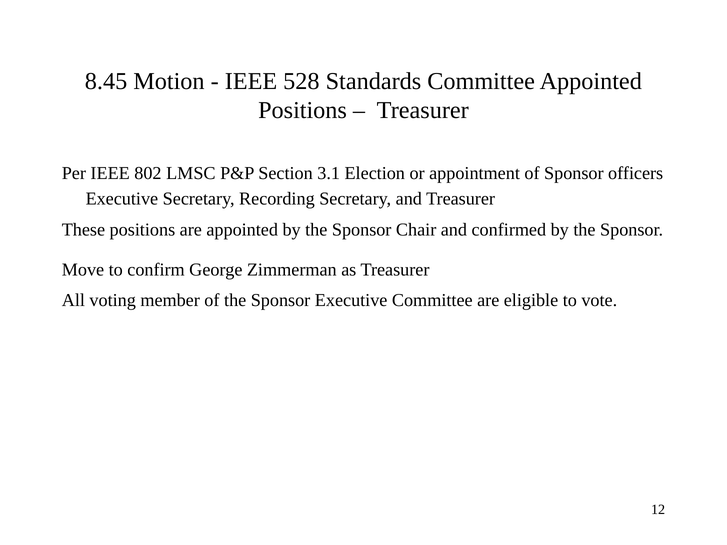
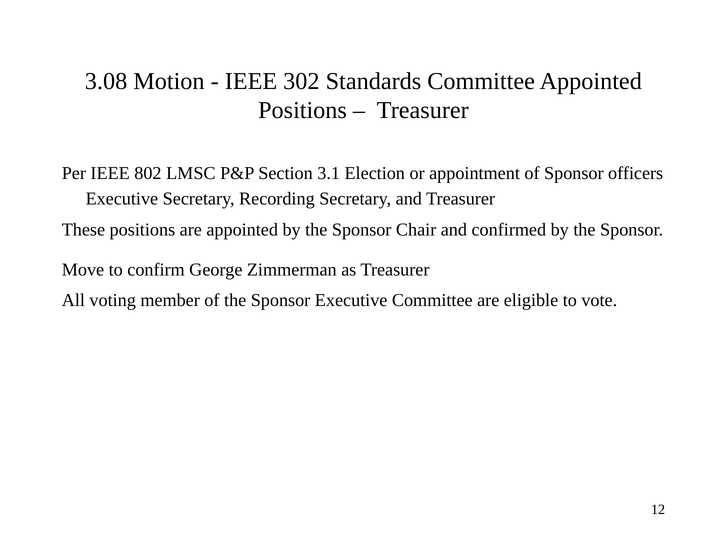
8.45: 8.45 -> 3.08 (106, 81)
528: 528 -> 302 (301, 81)
